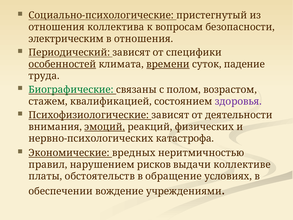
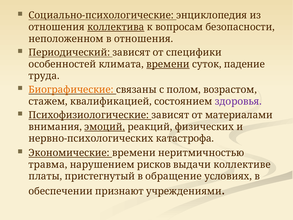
пристегнутый: пристегнутый -> энциклопедия (212, 15)
коллектива underline: none -> present (116, 27)
электрическим: электрическим -> неположенном (66, 39)
особенностей underline: present -> none (62, 64)
Биографические colour: green -> orange (71, 90)
деятельности: деятельности -> материалами (239, 115)
Экономические вредных: вредных -> времени (134, 153)
правил: правил -> травма (48, 164)
обстоятельств: обстоятельств -> пристегнутый (100, 176)
вождение: вождение -> признают (119, 191)
